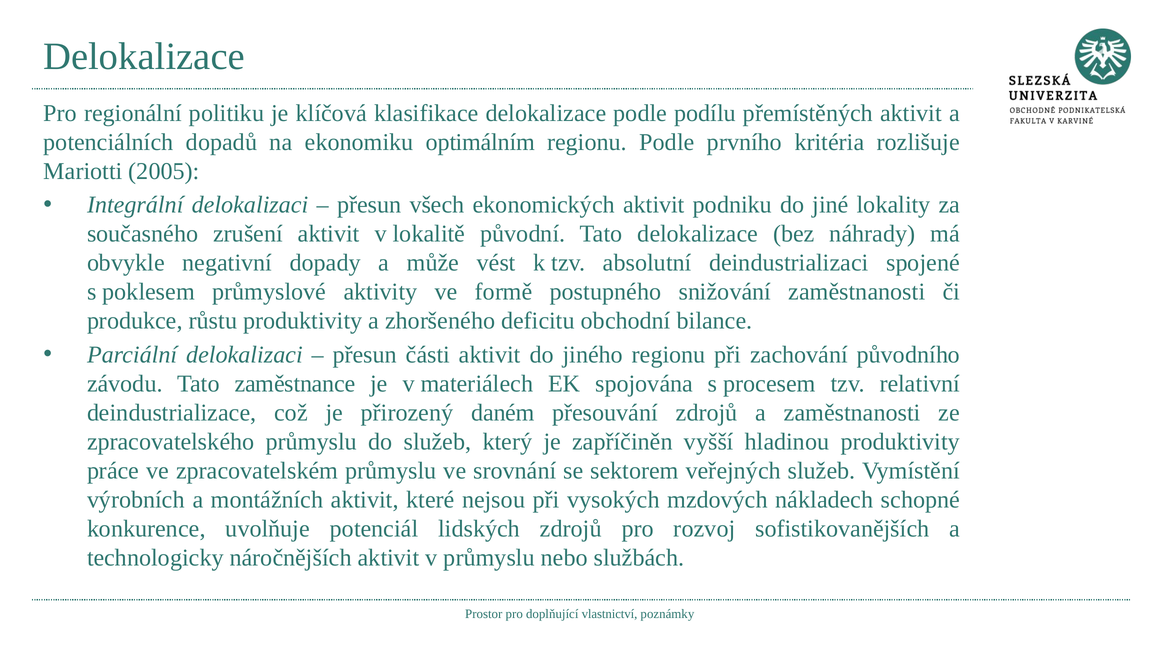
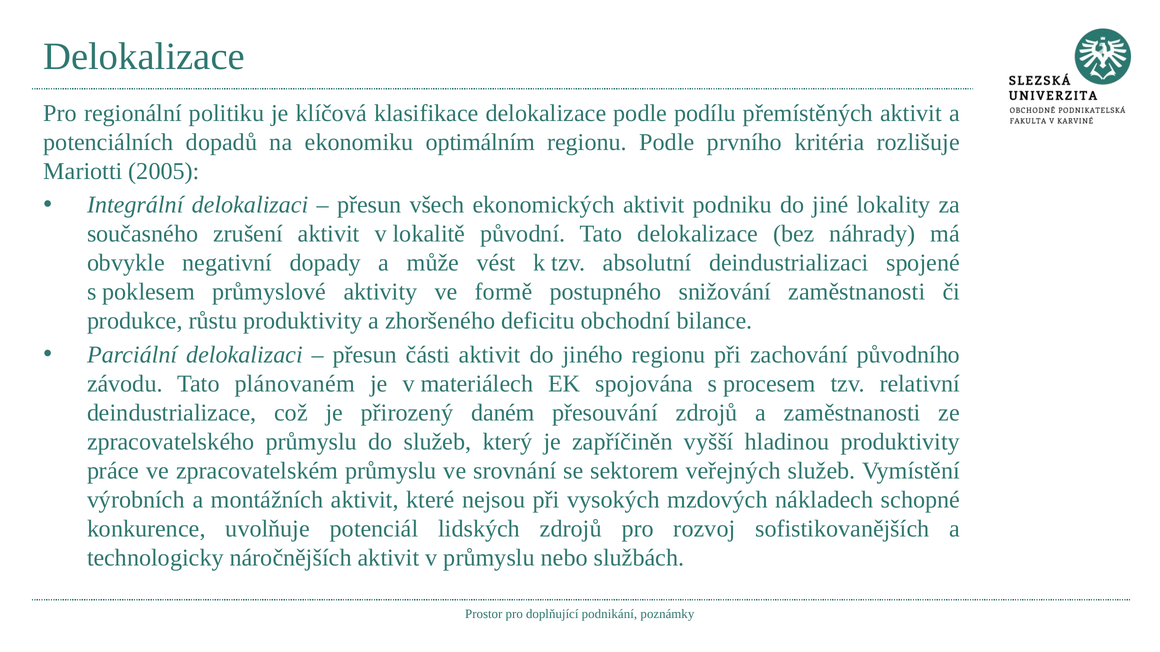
zaměstnance: zaměstnance -> plánovaném (295, 384)
vlastnictví: vlastnictví -> podnikání (609, 615)
